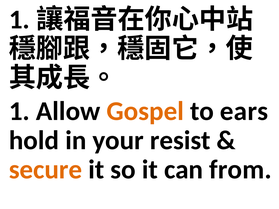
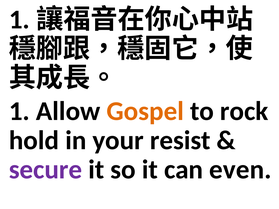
ears: ears -> rock (244, 111)
secure colour: orange -> purple (46, 170)
from: from -> even (240, 170)
